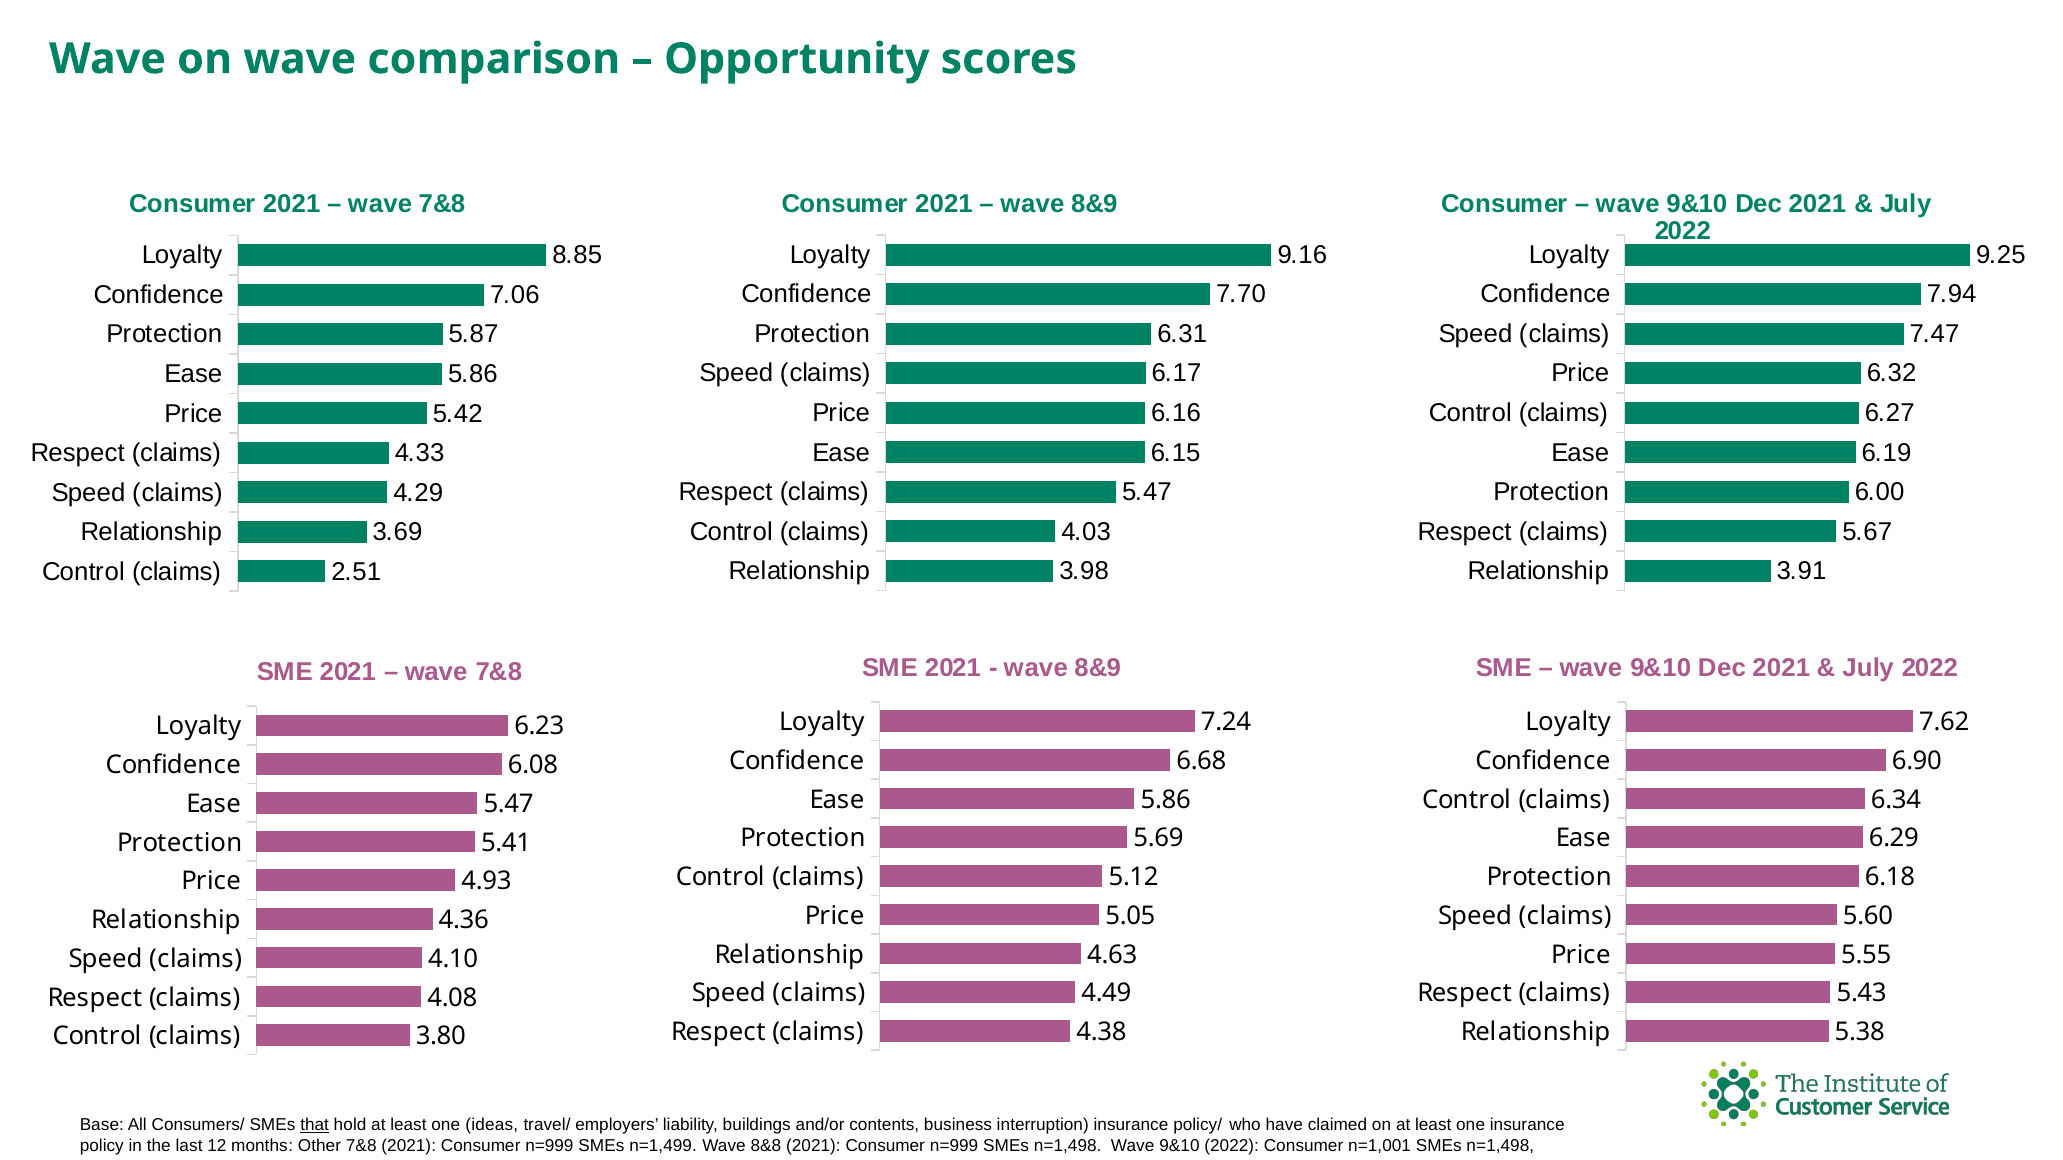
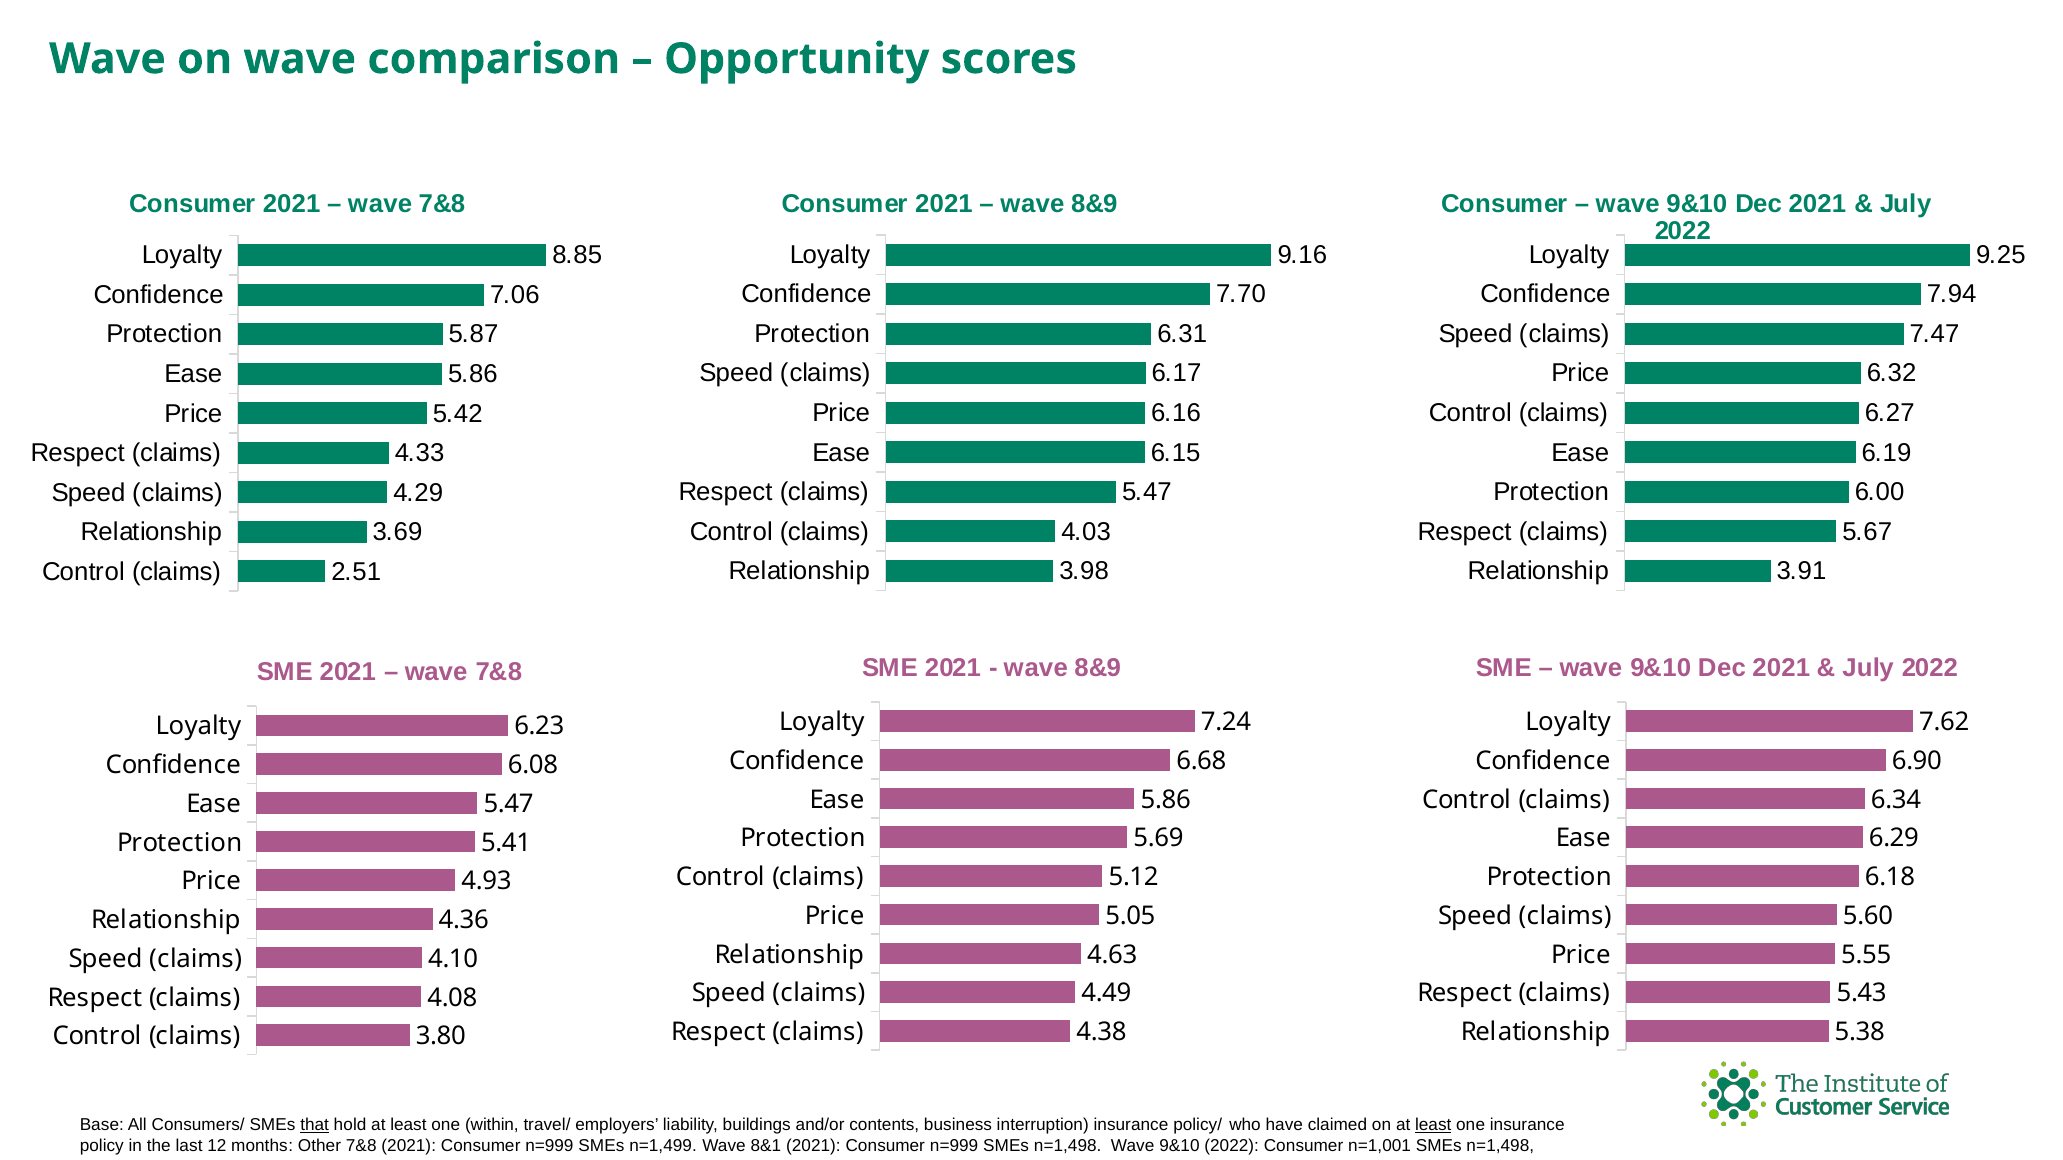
ideas: ideas -> within (492, 1126)
least underline: none -> present (1433, 1126)
8&8: 8&8 -> 8&1 (766, 1146)
